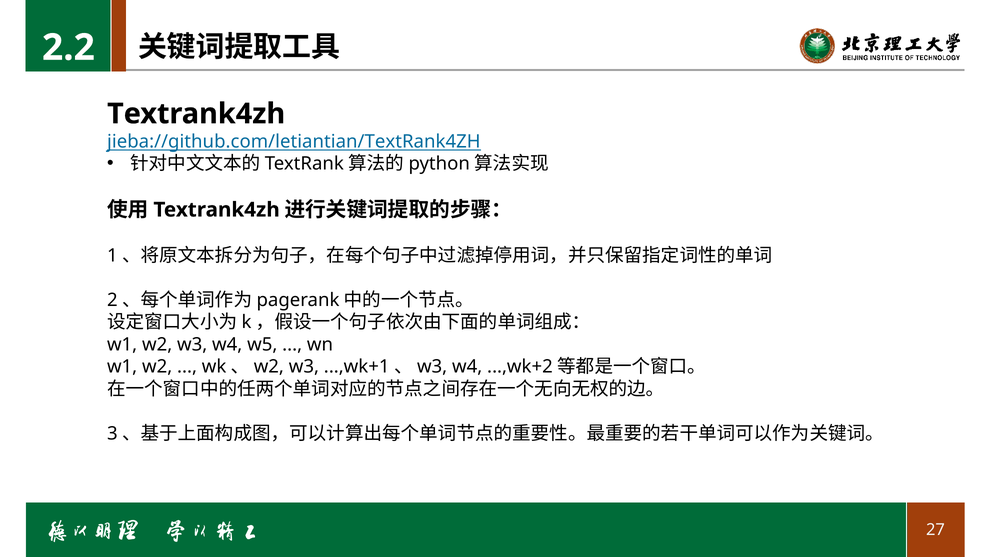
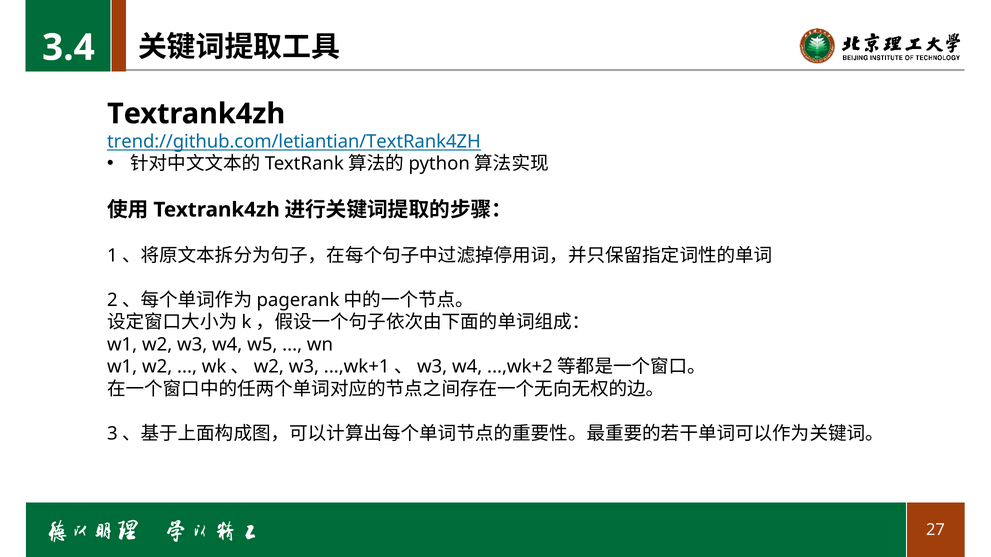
2.2: 2.2 -> 3.4 (68, 48)
jieba://github.com/letiantian/TextRank4ZH: jieba://github.com/letiantian/TextRank4ZH -> trend://github.com/letiantian/TextRank4ZH (294, 142)
